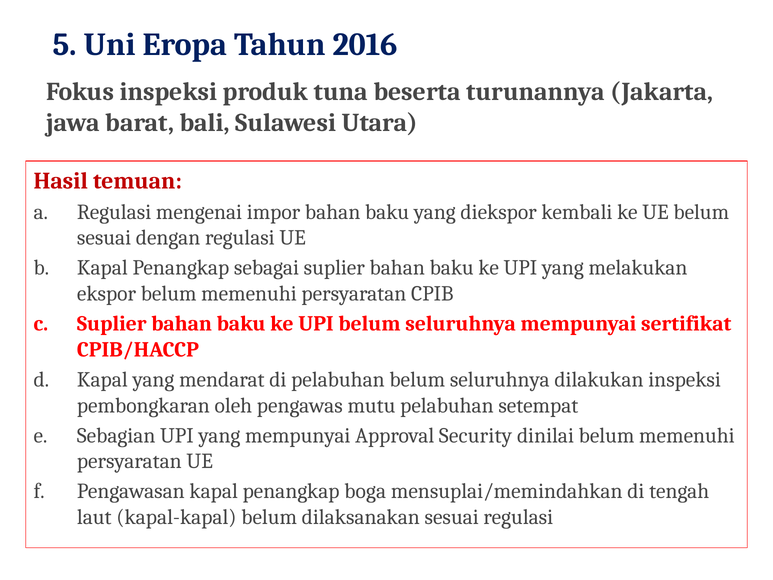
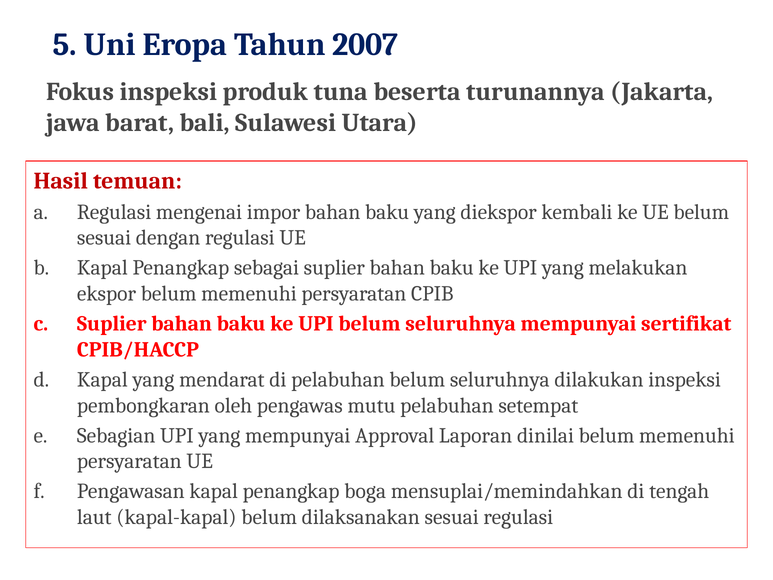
2016: 2016 -> 2007 (365, 45)
Security: Security -> Laporan (476, 435)
